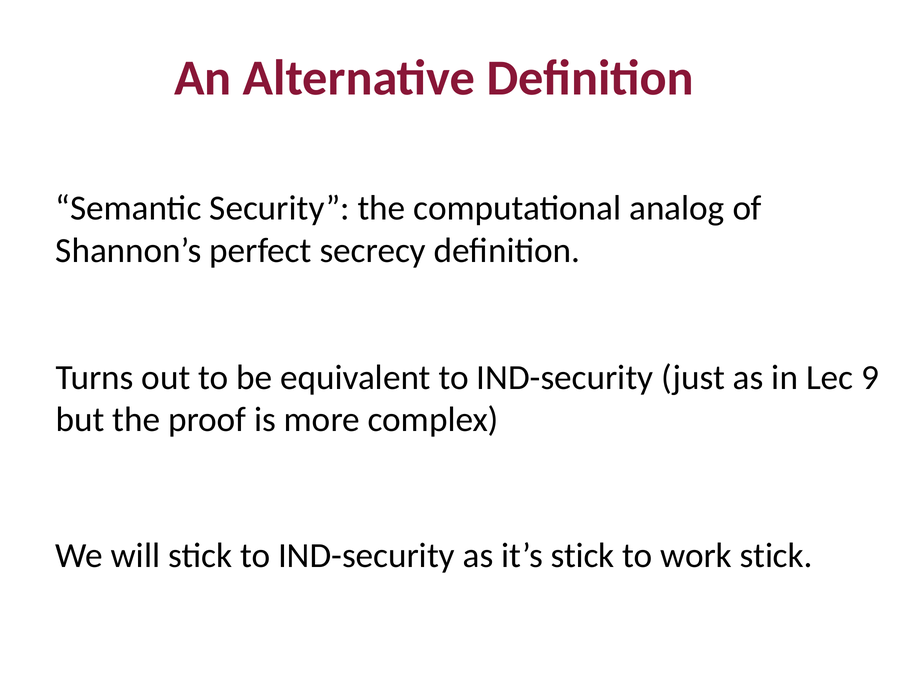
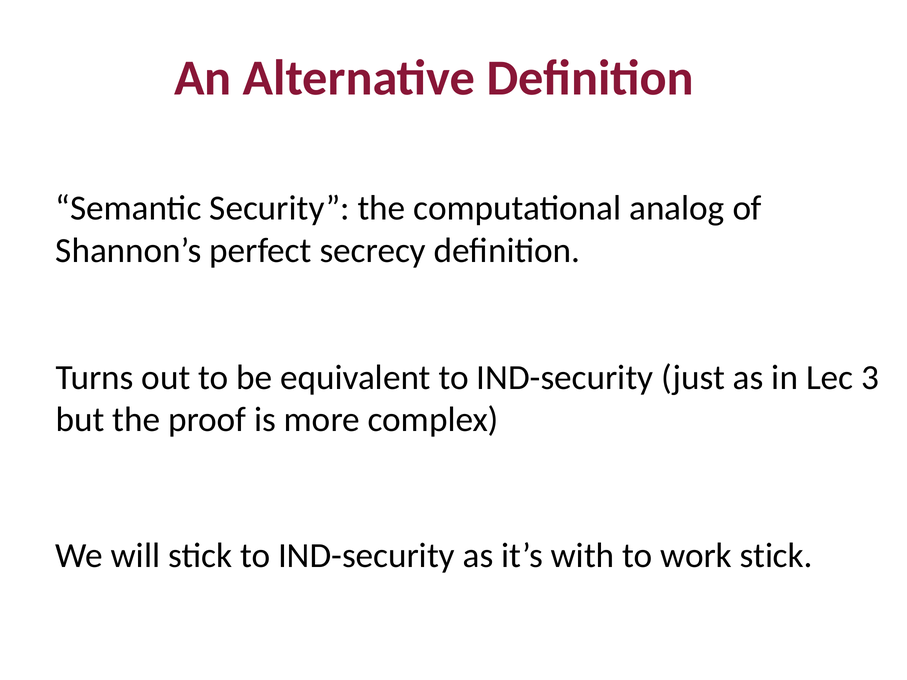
9: 9 -> 3 (870, 378)
it’s stick: stick -> with (583, 556)
